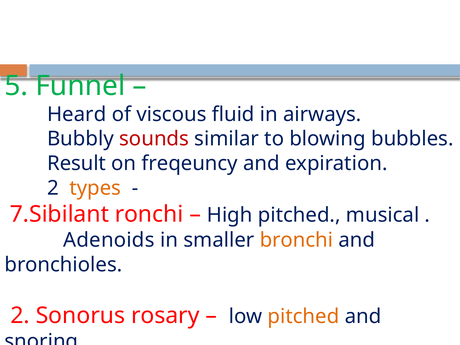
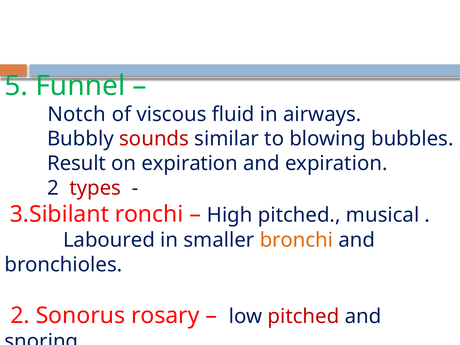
Heard: Heard -> Notch (77, 114)
on freqeuncy: freqeuncy -> expiration (190, 163)
types colour: orange -> red (95, 188)
7.Sibilant: 7.Sibilant -> 3.Sibilant (59, 214)
Adenoids: Adenoids -> Laboured (109, 240)
pitched colour: orange -> red (303, 316)
